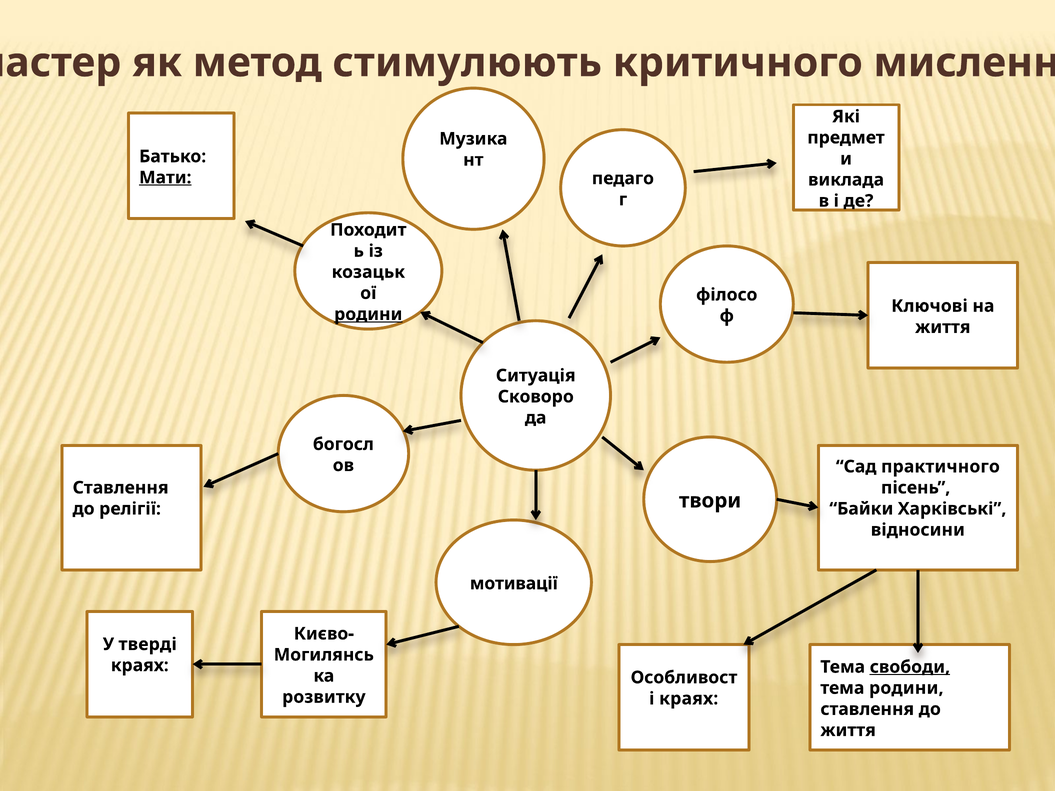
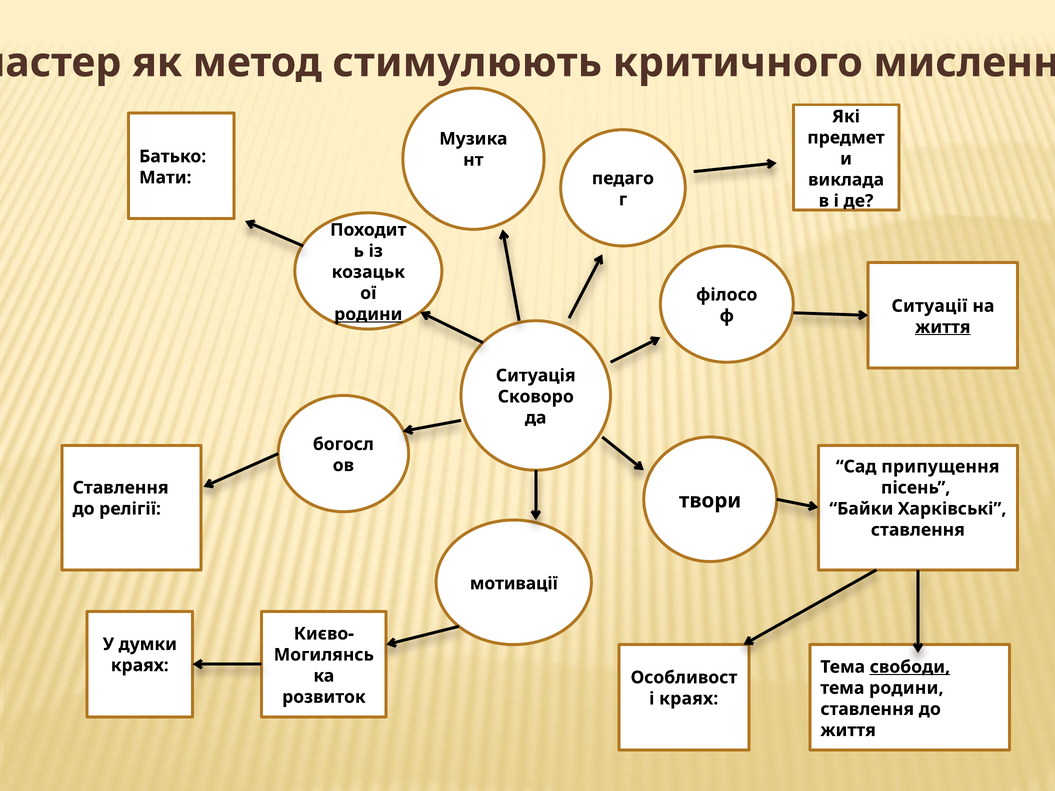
Мати underline: present -> none (165, 178)
Ключові: Ключові -> Ситуації (929, 306)
життя underline: none -> present (943, 327)
практичного: практичного -> припущення (940, 467)
відносини: відносини -> ставлення (918, 530)
тверді: тверді -> думки (148, 644)
розвитку: розвитку -> розвиток (324, 697)
